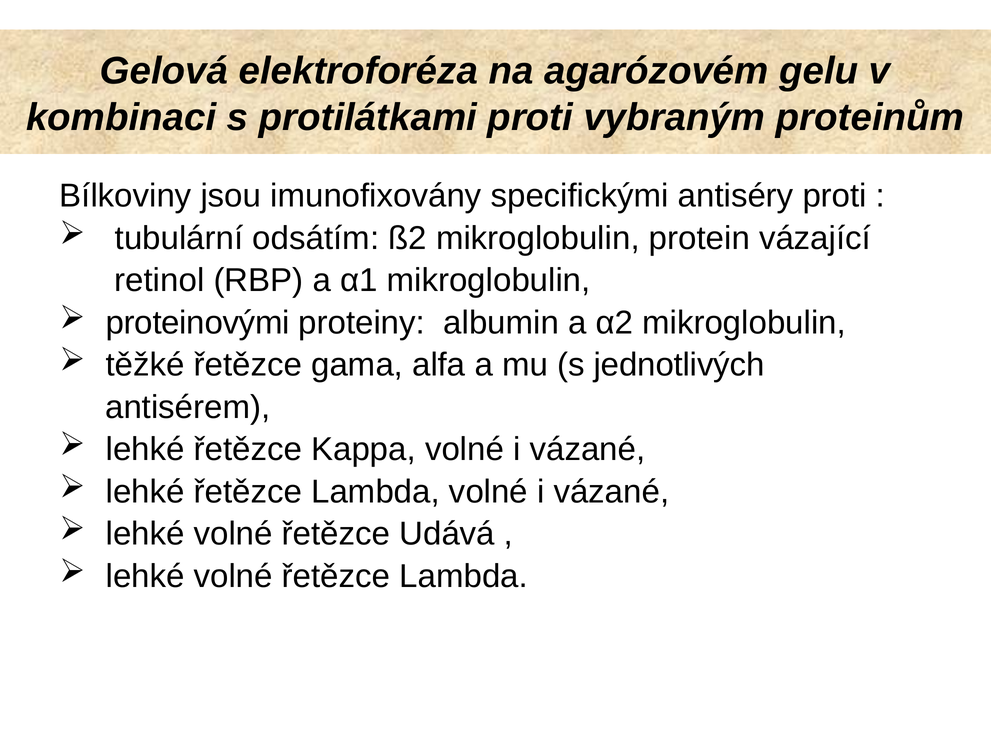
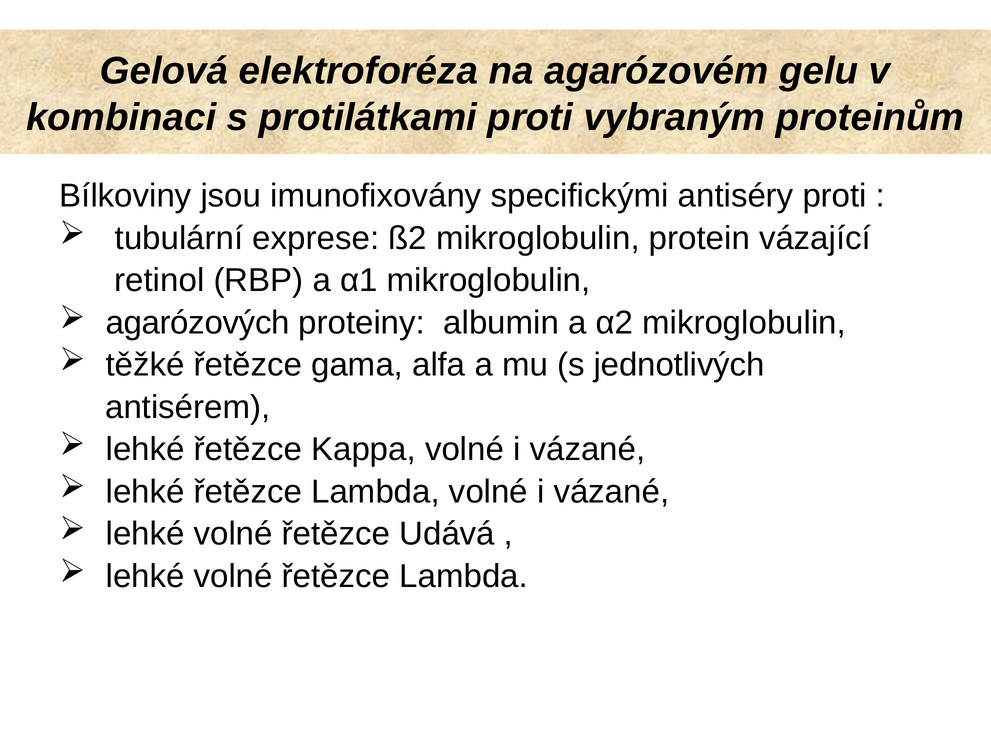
odsátím: odsátím -> exprese (316, 238)
proteinovými: proteinovými -> agarózových (198, 323)
